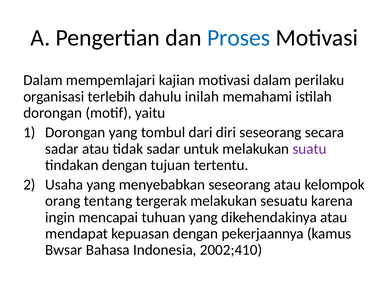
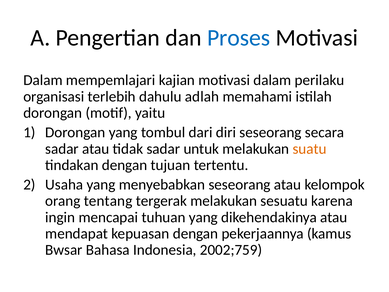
inilah: inilah -> adlah (202, 96)
suatu colour: purple -> orange (310, 149)
2002;410: 2002;410 -> 2002;759 (231, 250)
